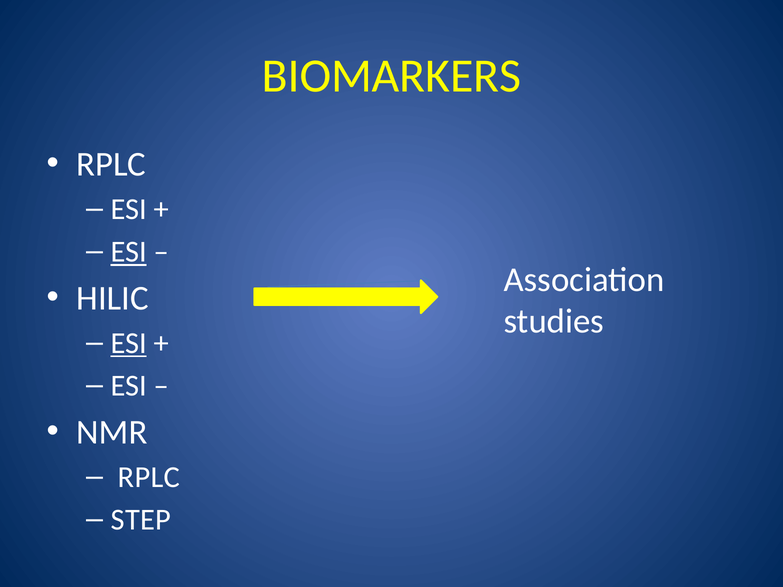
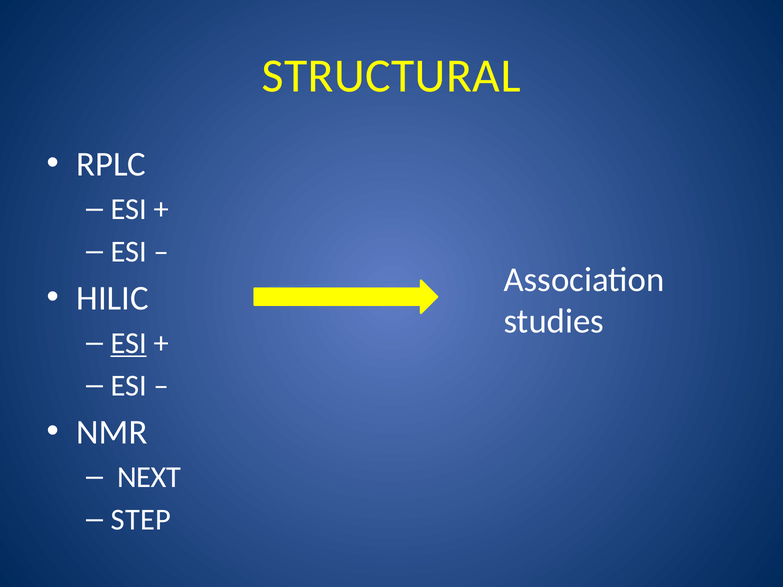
BIOMARKERS: BIOMARKERS -> STRUCTURAL (391, 76)
ESI underline: present -> none (129, 252)
RPLC: RPLC -> NEXT (149, 477)
